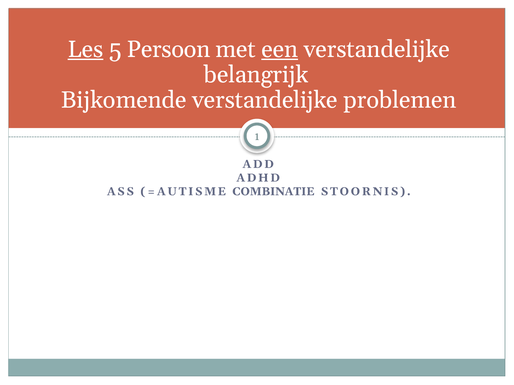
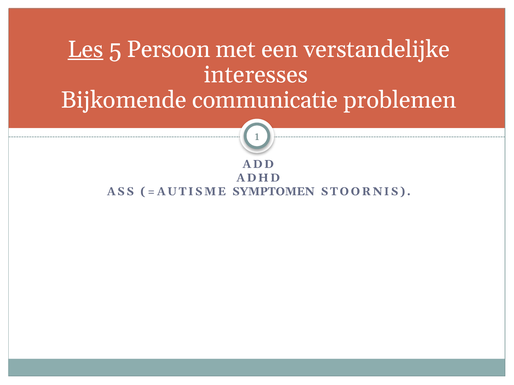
een underline: present -> none (280, 49)
belangrijk: belangrijk -> interesses (256, 75)
Bijkomende verstandelijke: verstandelijke -> communicatie (265, 100)
COMBINATIE: COMBINATIE -> SYMPTOMEN (273, 192)
